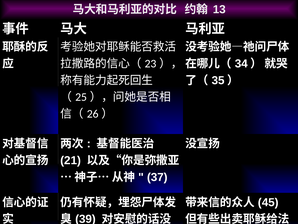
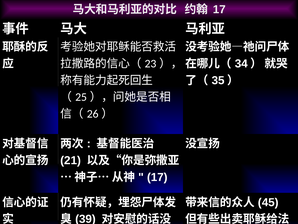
13: 13 -> 17 (219, 9)
37: 37 -> 17 (157, 177)
